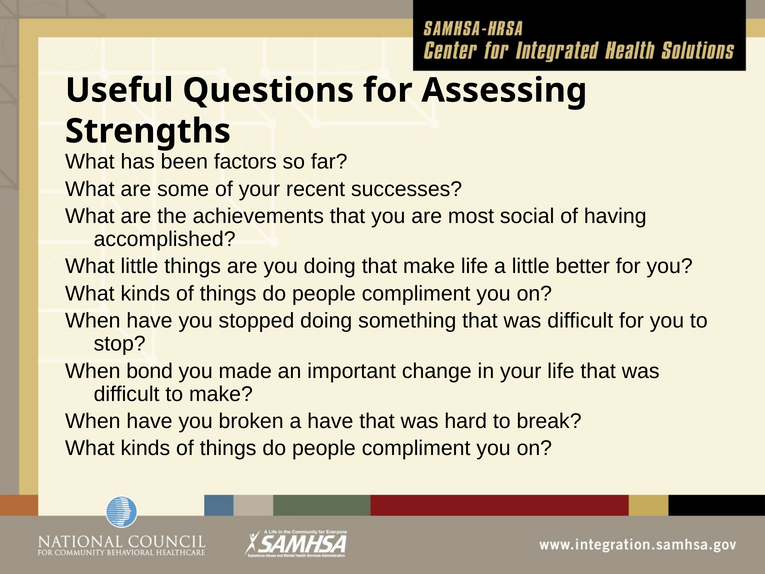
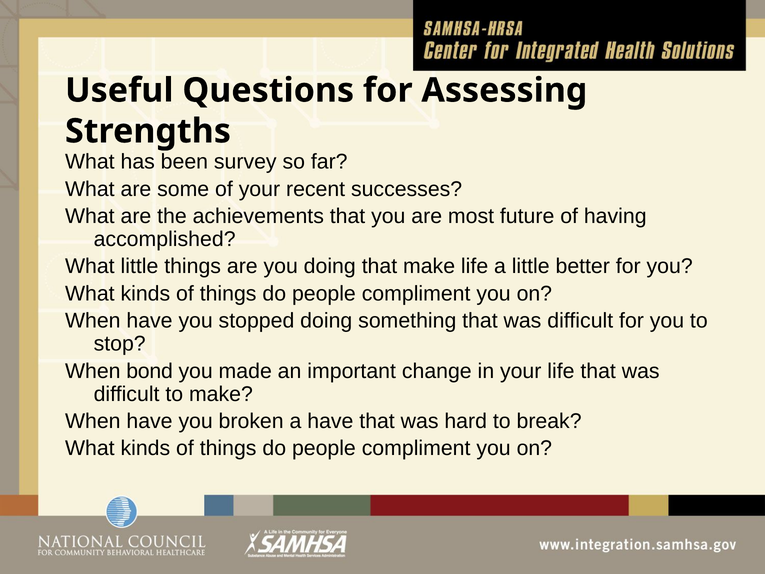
factors: factors -> survey (245, 162)
social: social -> future (527, 216)
